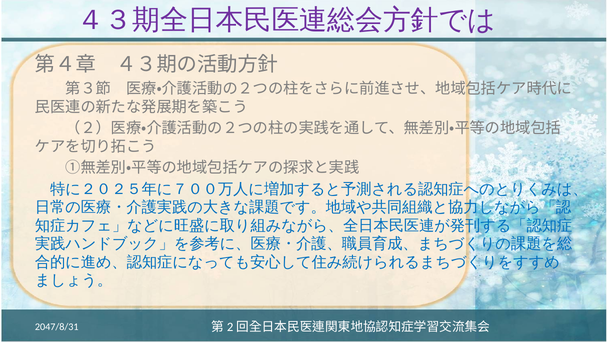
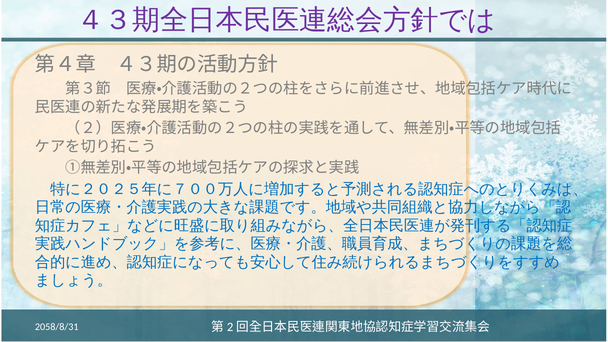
2047/8/31: 2047/8/31 -> 2058/8/31 (57, 327)
